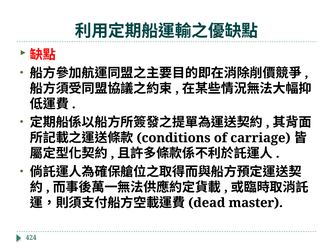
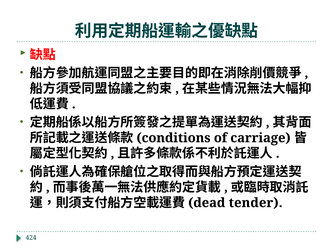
master: master -> tender (256, 203)
